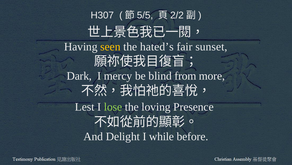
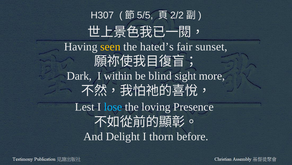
mercy: mercy -> within (118, 76)
from: from -> sight (185, 76)
lose colour: light green -> light blue (113, 107)
while: while -> thorn (161, 136)
